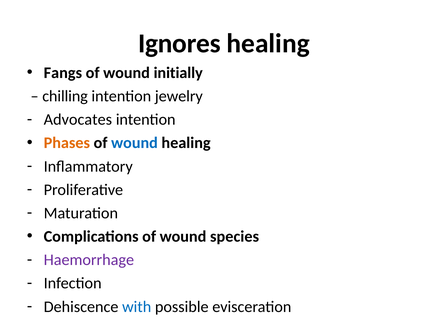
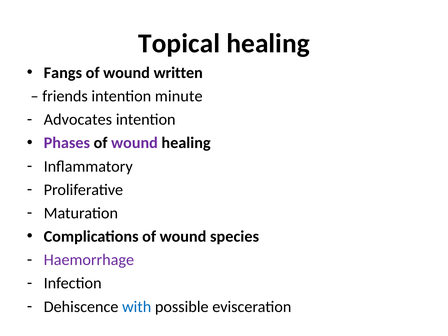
Ignores: Ignores -> Topical (179, 43)
initially: initially -> written (178, 73)
chilling: chilling -> friends (65, 96)
jewelry: jewelry -> minute (179, 96)
Phases colour: orange -> purple (67, 143)
wound colour: blue -> purple (134, 143)
